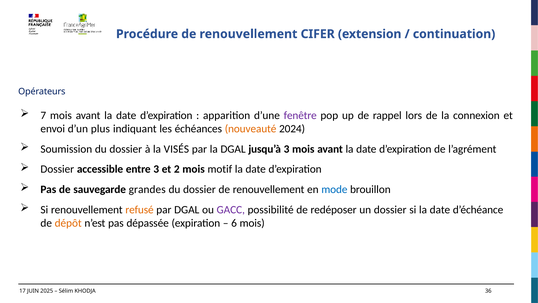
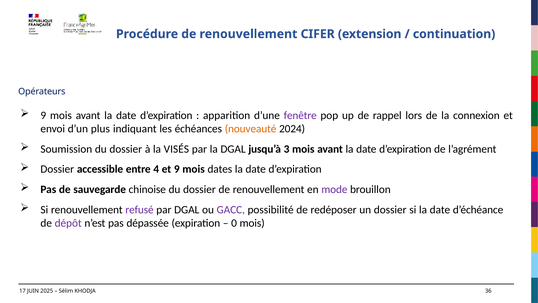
7: 7 -> 9 (43, 115)
entre 3: 3 -> 4 (156, 169)
et 2: 2 -> 9 (177, 169)
motif: motif -> dates (220, 169)
grandes: grandes -> chinoise (147, 189)
mode colour: blue -> purple (334, 189)
refusé colour: orange -> purple (140, 209)
dépôt colour: orange -> purple (68, 223)
6: 6 -> 0 (234, 223)
